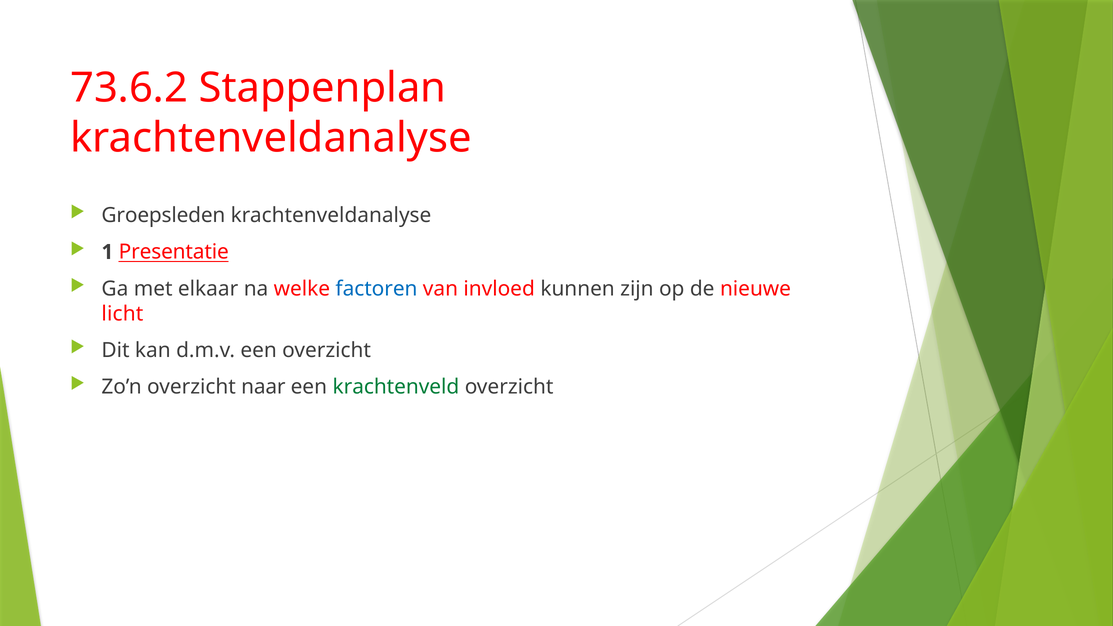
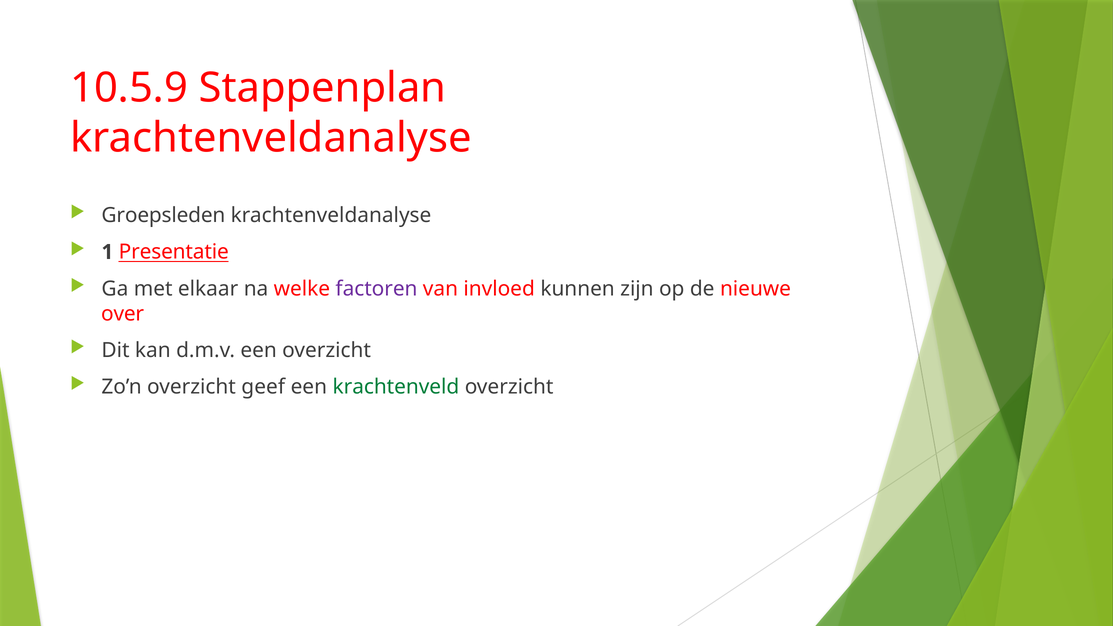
73.6.2: 73.6.2 -> 10.5.9 (129, 88)
factoren colour: blue -> purple (377, 289)
licht: licht -> over (123, 314)
naar: naar -> geef (263, 387)
